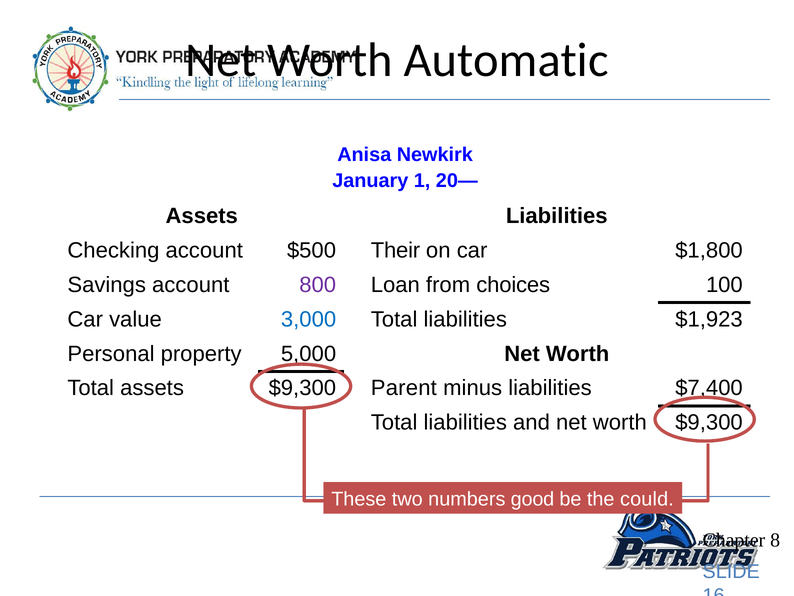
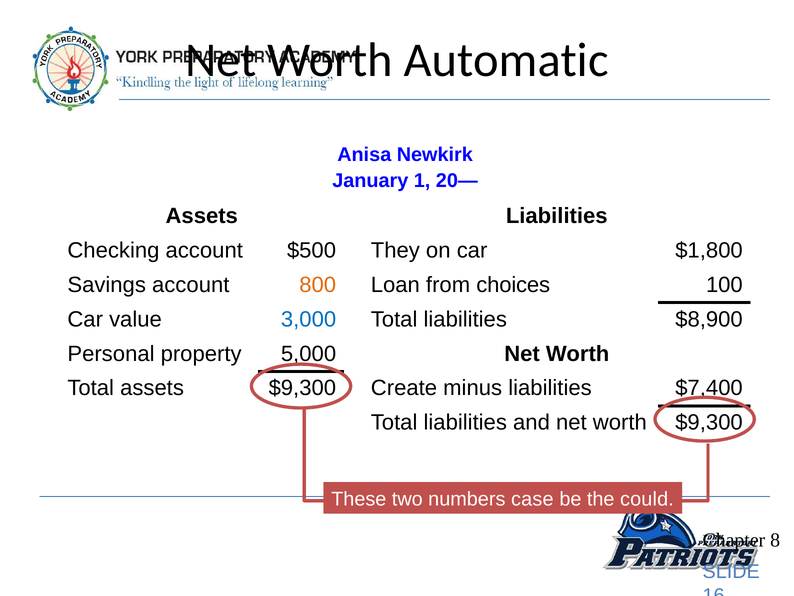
Their: Their -> They (395, 250)
800 colour: purple -> orange (318, 285)
$1,923: $1,923 -> $8,900 (709, 319)
Parent: Parent -> Create (404, 388)
good: good -> case (532, 499)
